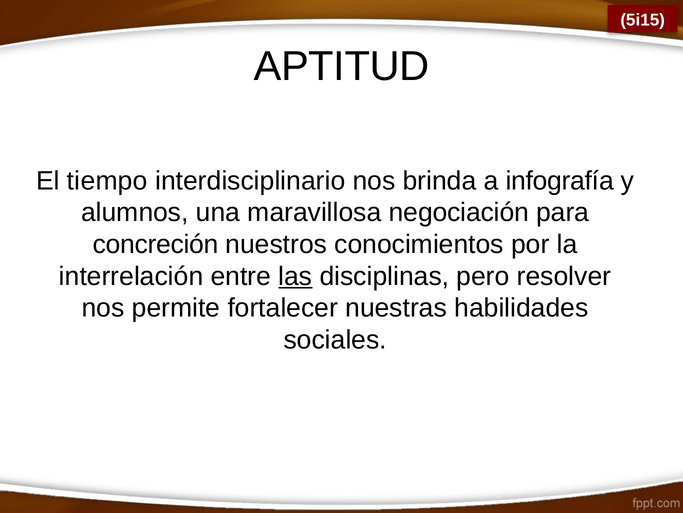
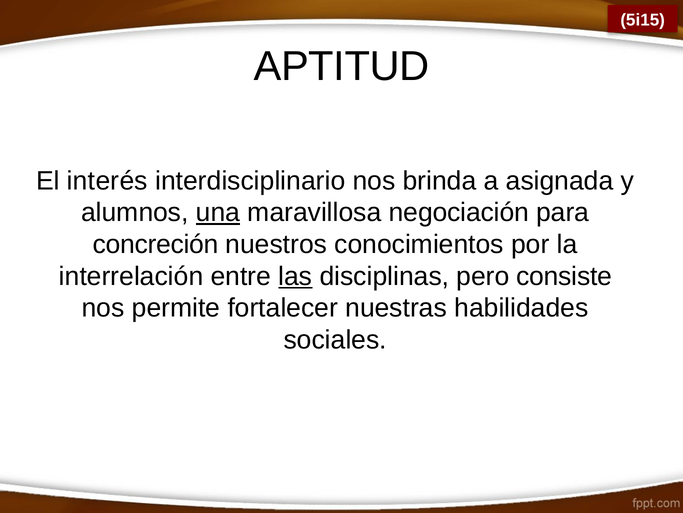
tiempo: tiempo -> interés (107, 180)
infografía: infografía -> asignada (560, 180)
una underline: none -> present (218, 212)
resolver: resolver -> consiste (564, 276)
